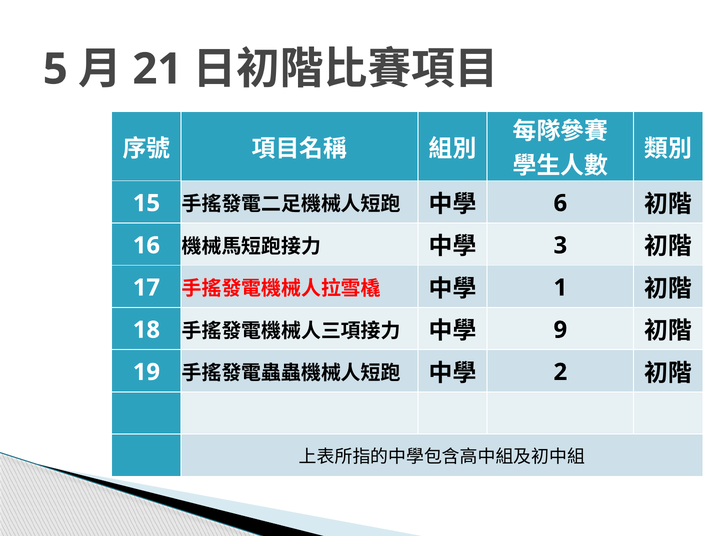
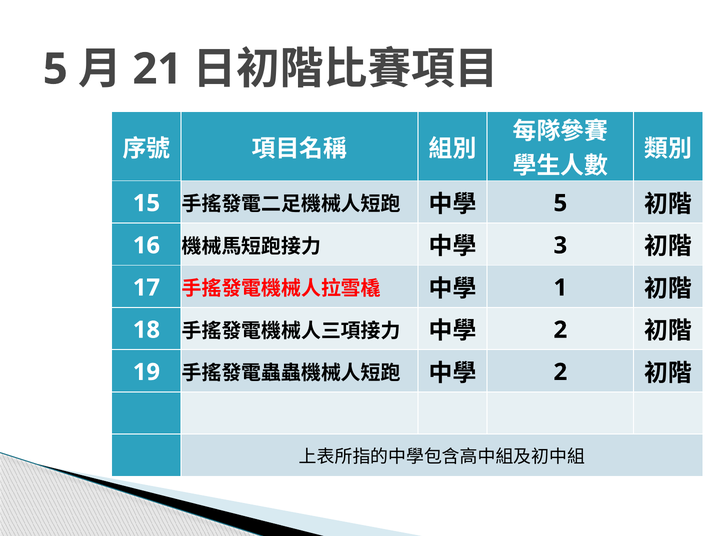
6: 6 -> 5 (560, 203)
9: 9 -> 2 (560, 330)
